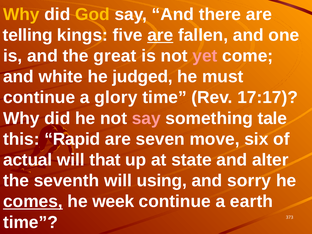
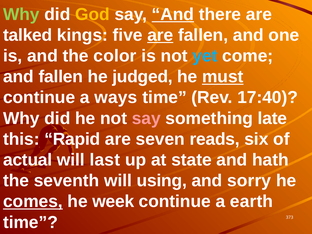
Why colour: yellow -> light green (21, 14)
And underline: none -> present (173, 14)
telling: telling -> talked (28, 35)
great: great -> color (115, 56)
yet colour: pink -> light blue (205, 56)
and white: white -> fallen (61, 77)
must underline: none -> present (223, 77)
glory: glory -> ways (116, 98)
17:17: 17:17 -> 17:40 (268, 98)
tale: tale -> late (272, 118)
move: move -> reads (215, 139)
that: that -> last (105, 160)
alter: alter -> hath (270, 160)
